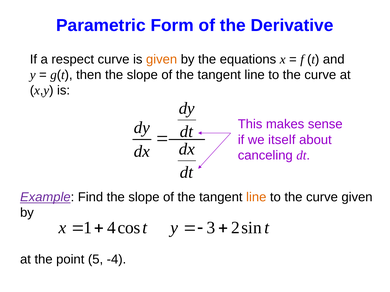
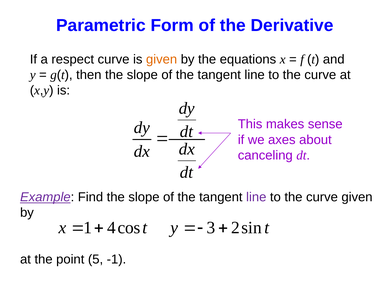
itself: itself -> axes (282, 140)
line colour: orange -> purple (256, 197)
-4: -4 -> -1 (116, 260)
